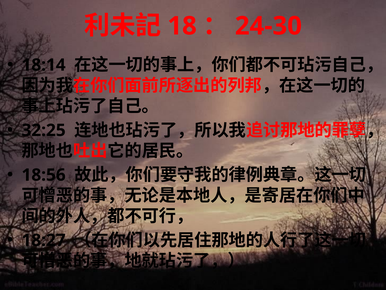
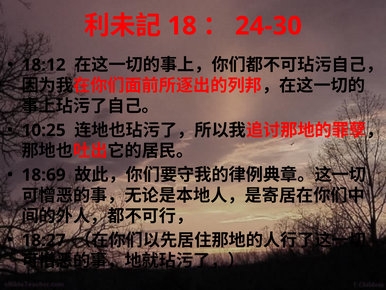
18:14: 18:14 -> 18:12 (44, 65)
32:25: 32:25 -> 10:25 (44, 130)
18:56: 18:56 -> 18:69 (44, 175)
